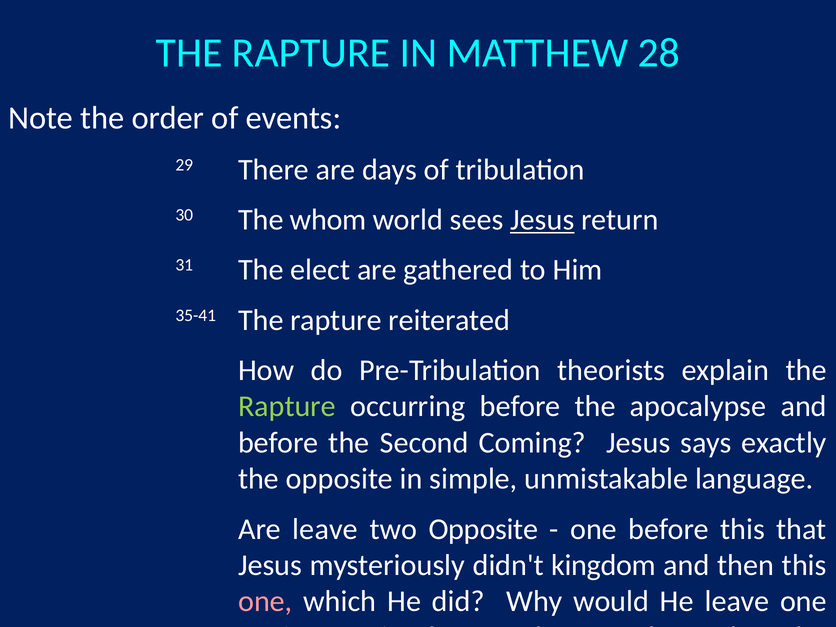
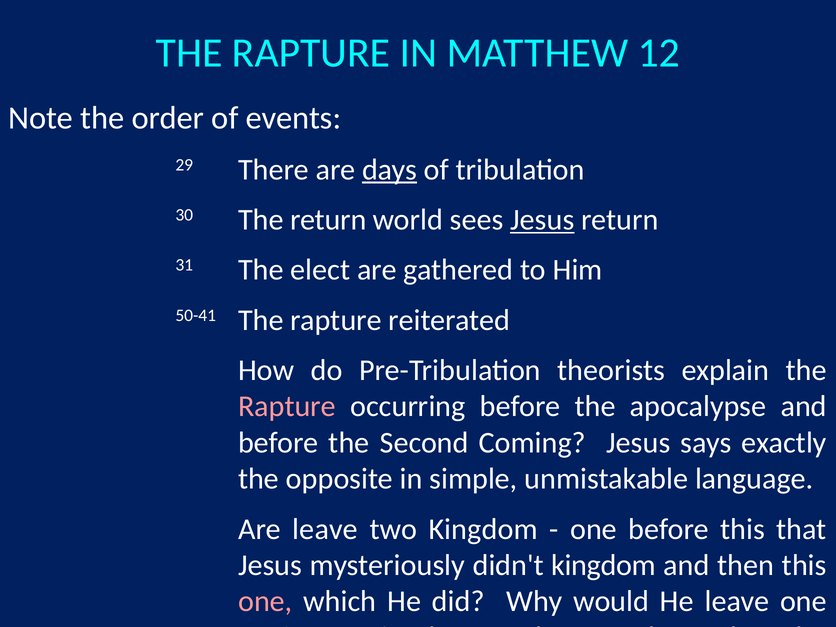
28: 28 -> 12 (659, 53)
days underline: none -> present (390, 170)
The whom: whom -> return (328, 220)
35-41: 35-41 -> 50-41 (196, 315)
Rapture colour: light green -> pink (287, 406)
two Opposite: Opposite -> Kingdom (483, 529)
